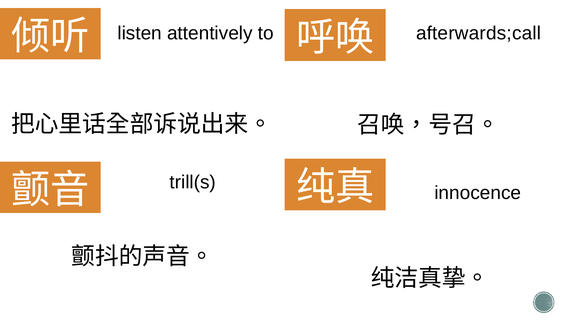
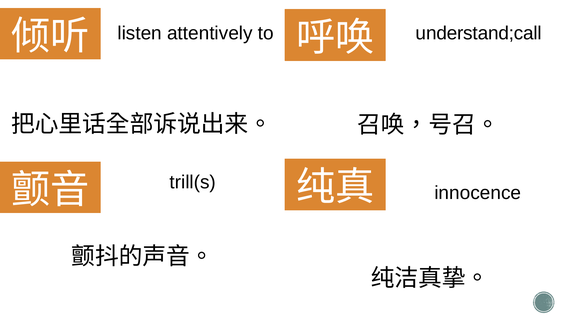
afterwards;call: afterwards;call -> understand;call (479, 33)
